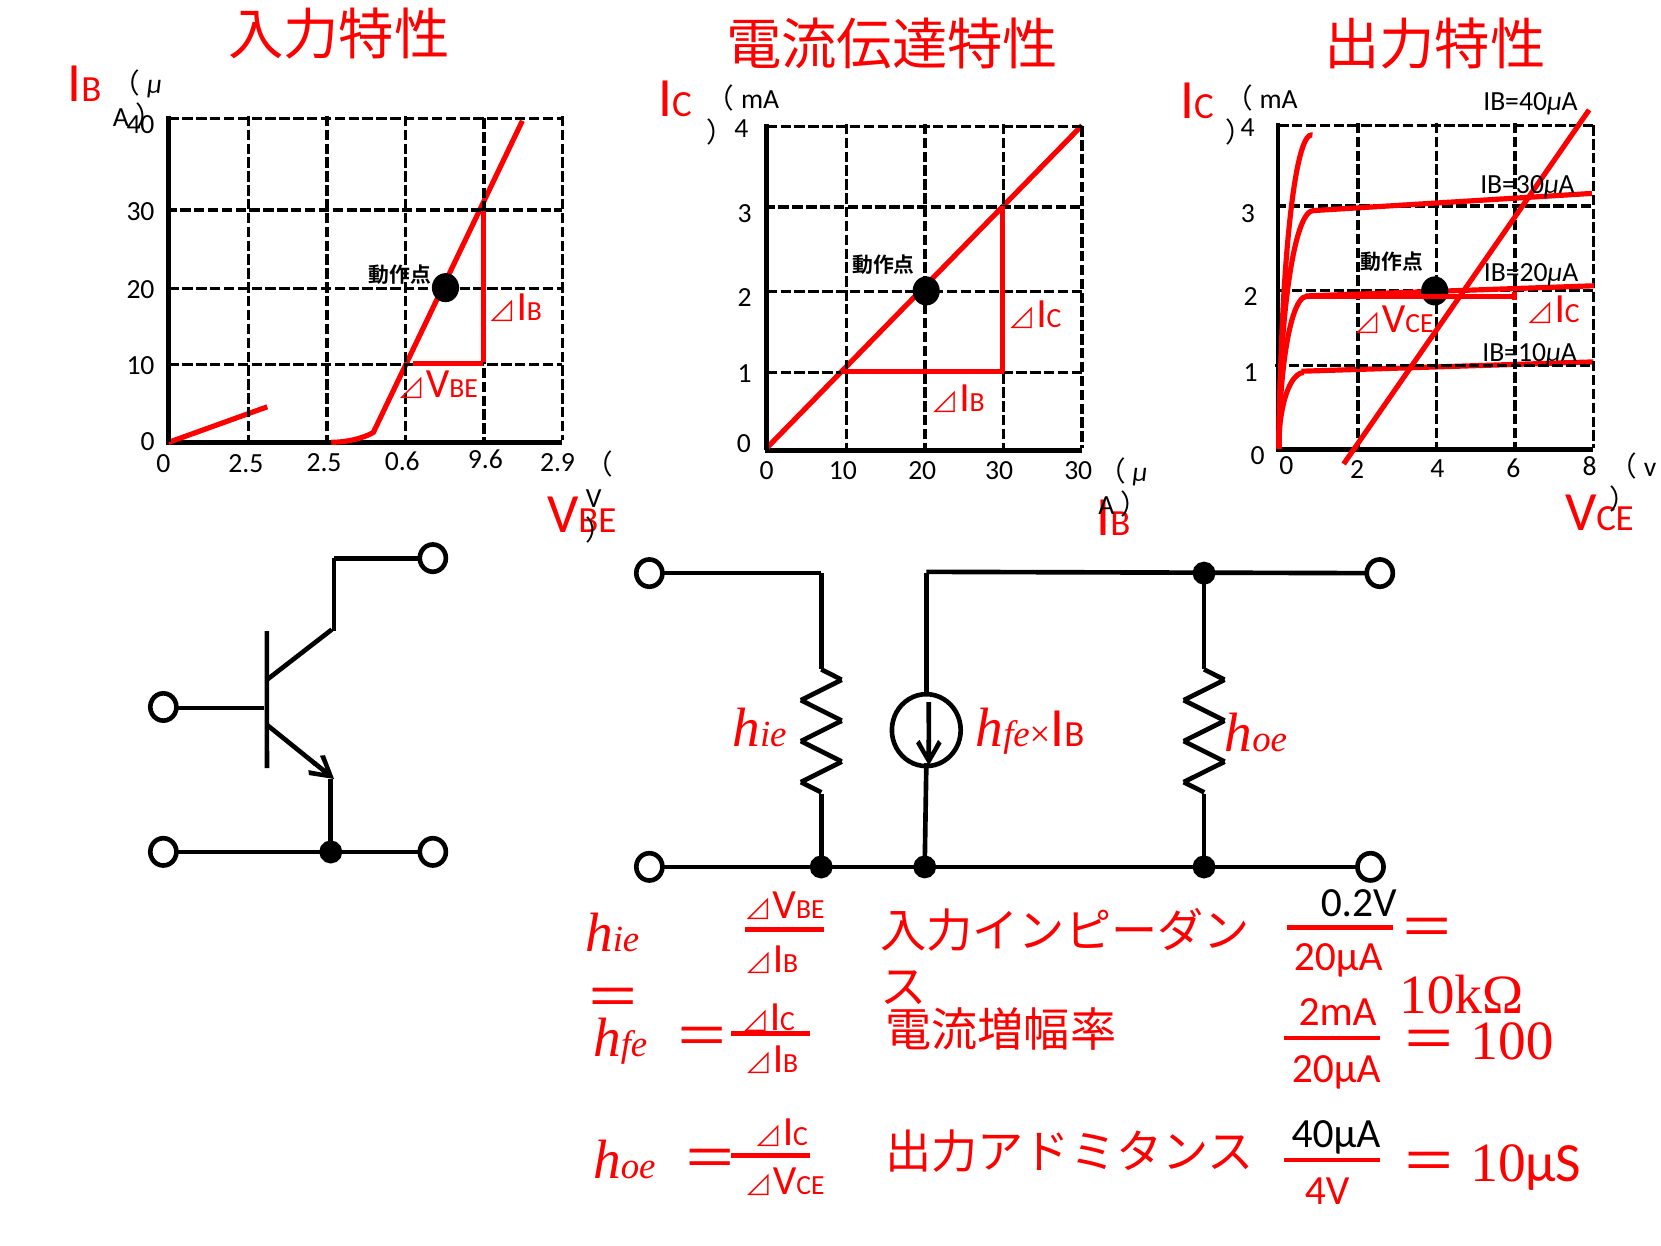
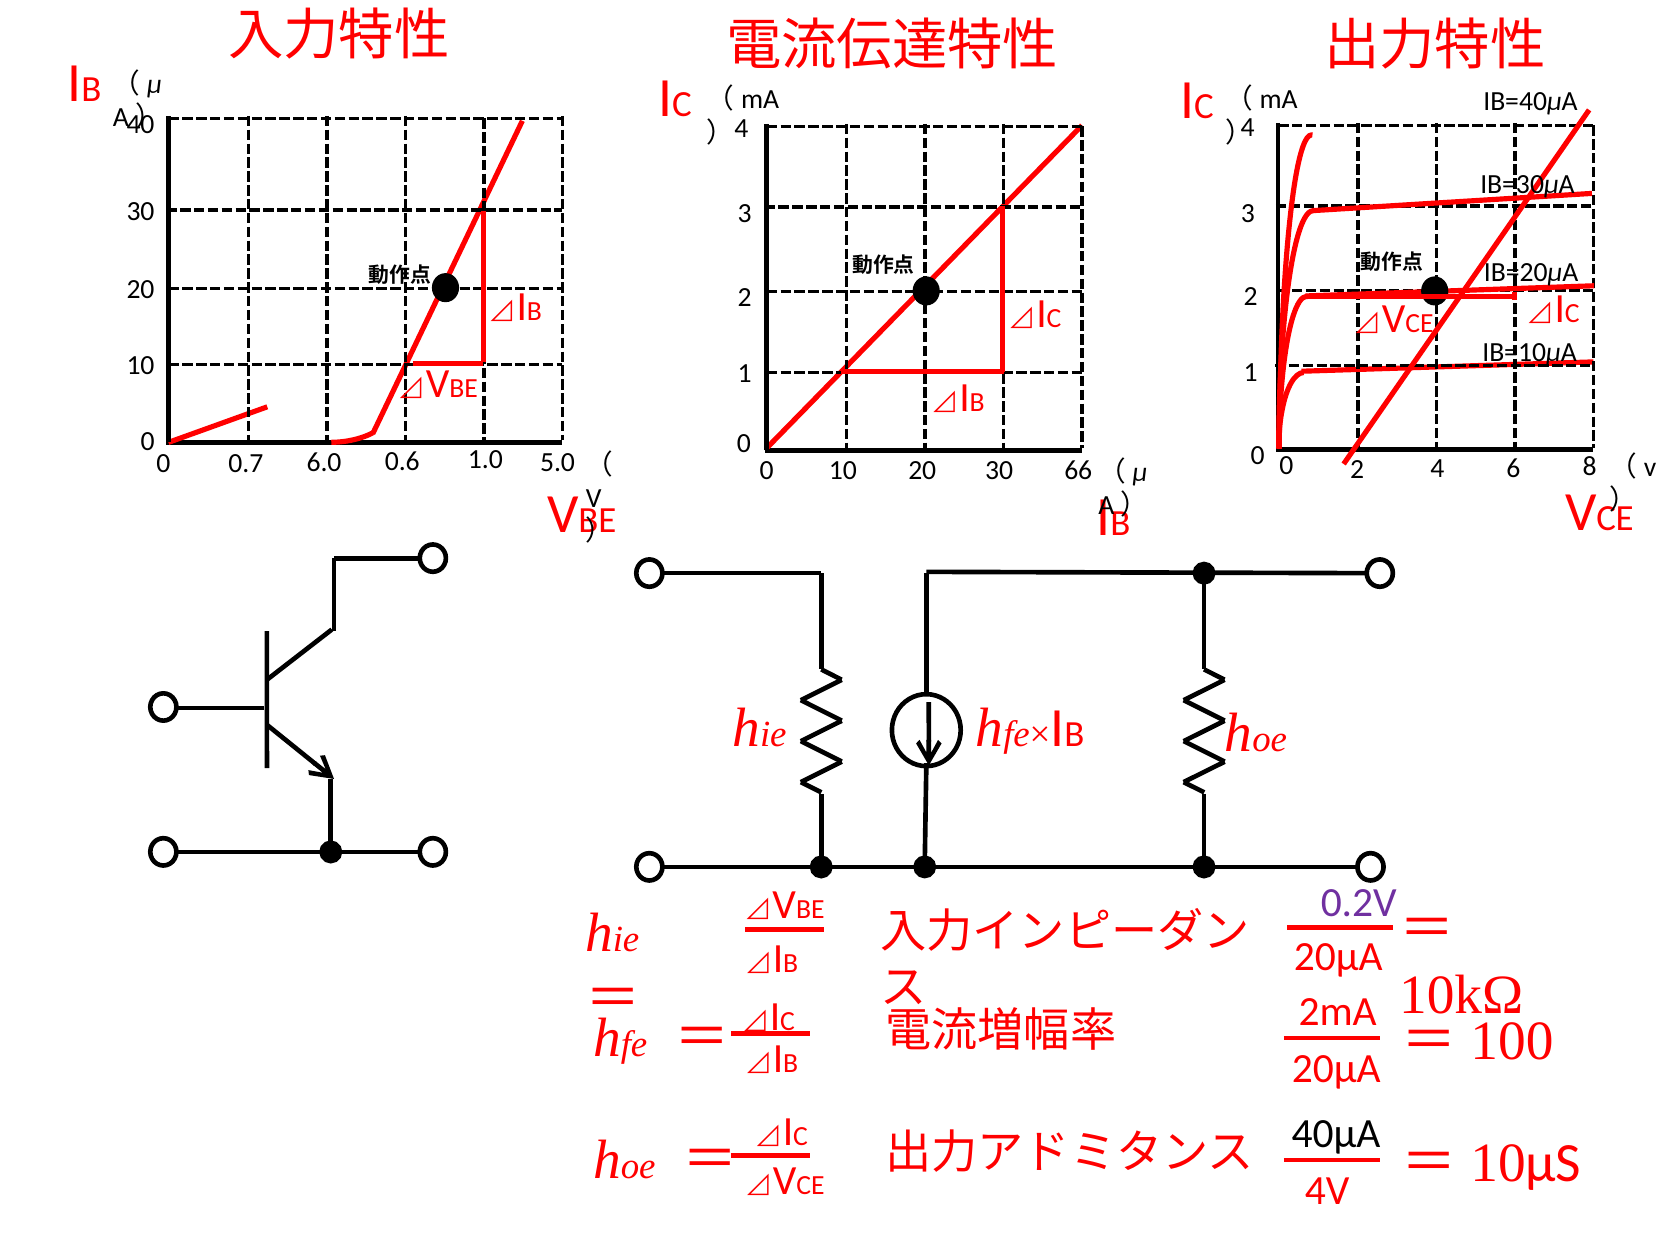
2.5: 2.5 -> 6.0 (324, 462)
9.6: 9.6 -> 1.0 (485, 459)
2.9: 2.9 -> 5.0 (558, 462)
2.5: 2.5 -> 0.7 (246, 463)
30 30: 30 -> 66 (1078, 470)
0.2V colour: black -> purple (1359, 903)
